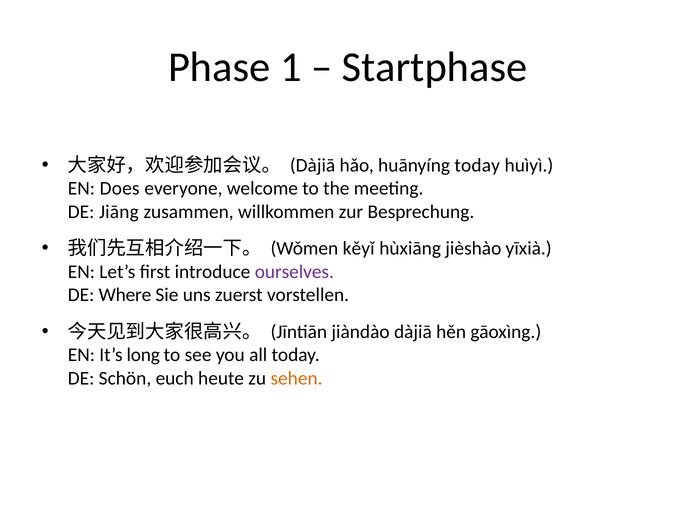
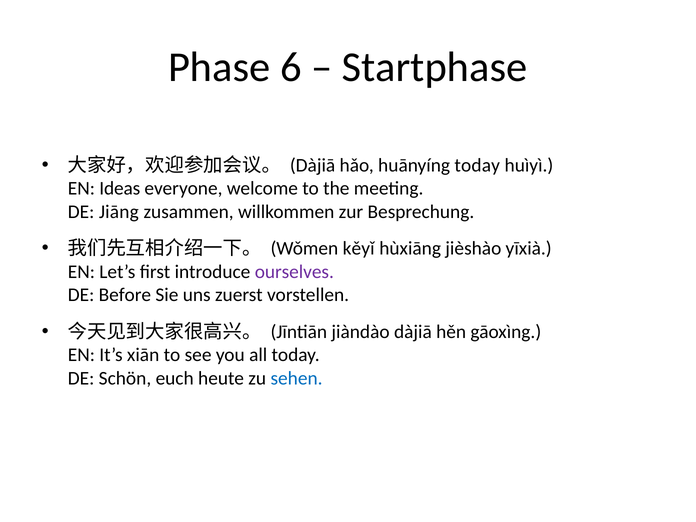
1: 1 -> 6 (291, 67)
Does: Does -> Ideas (120, 189)
Where: Where -> Before (125, 295)
long: long -> xiān (143, 355)
sehen colour: orange -> blue (297, 378)
